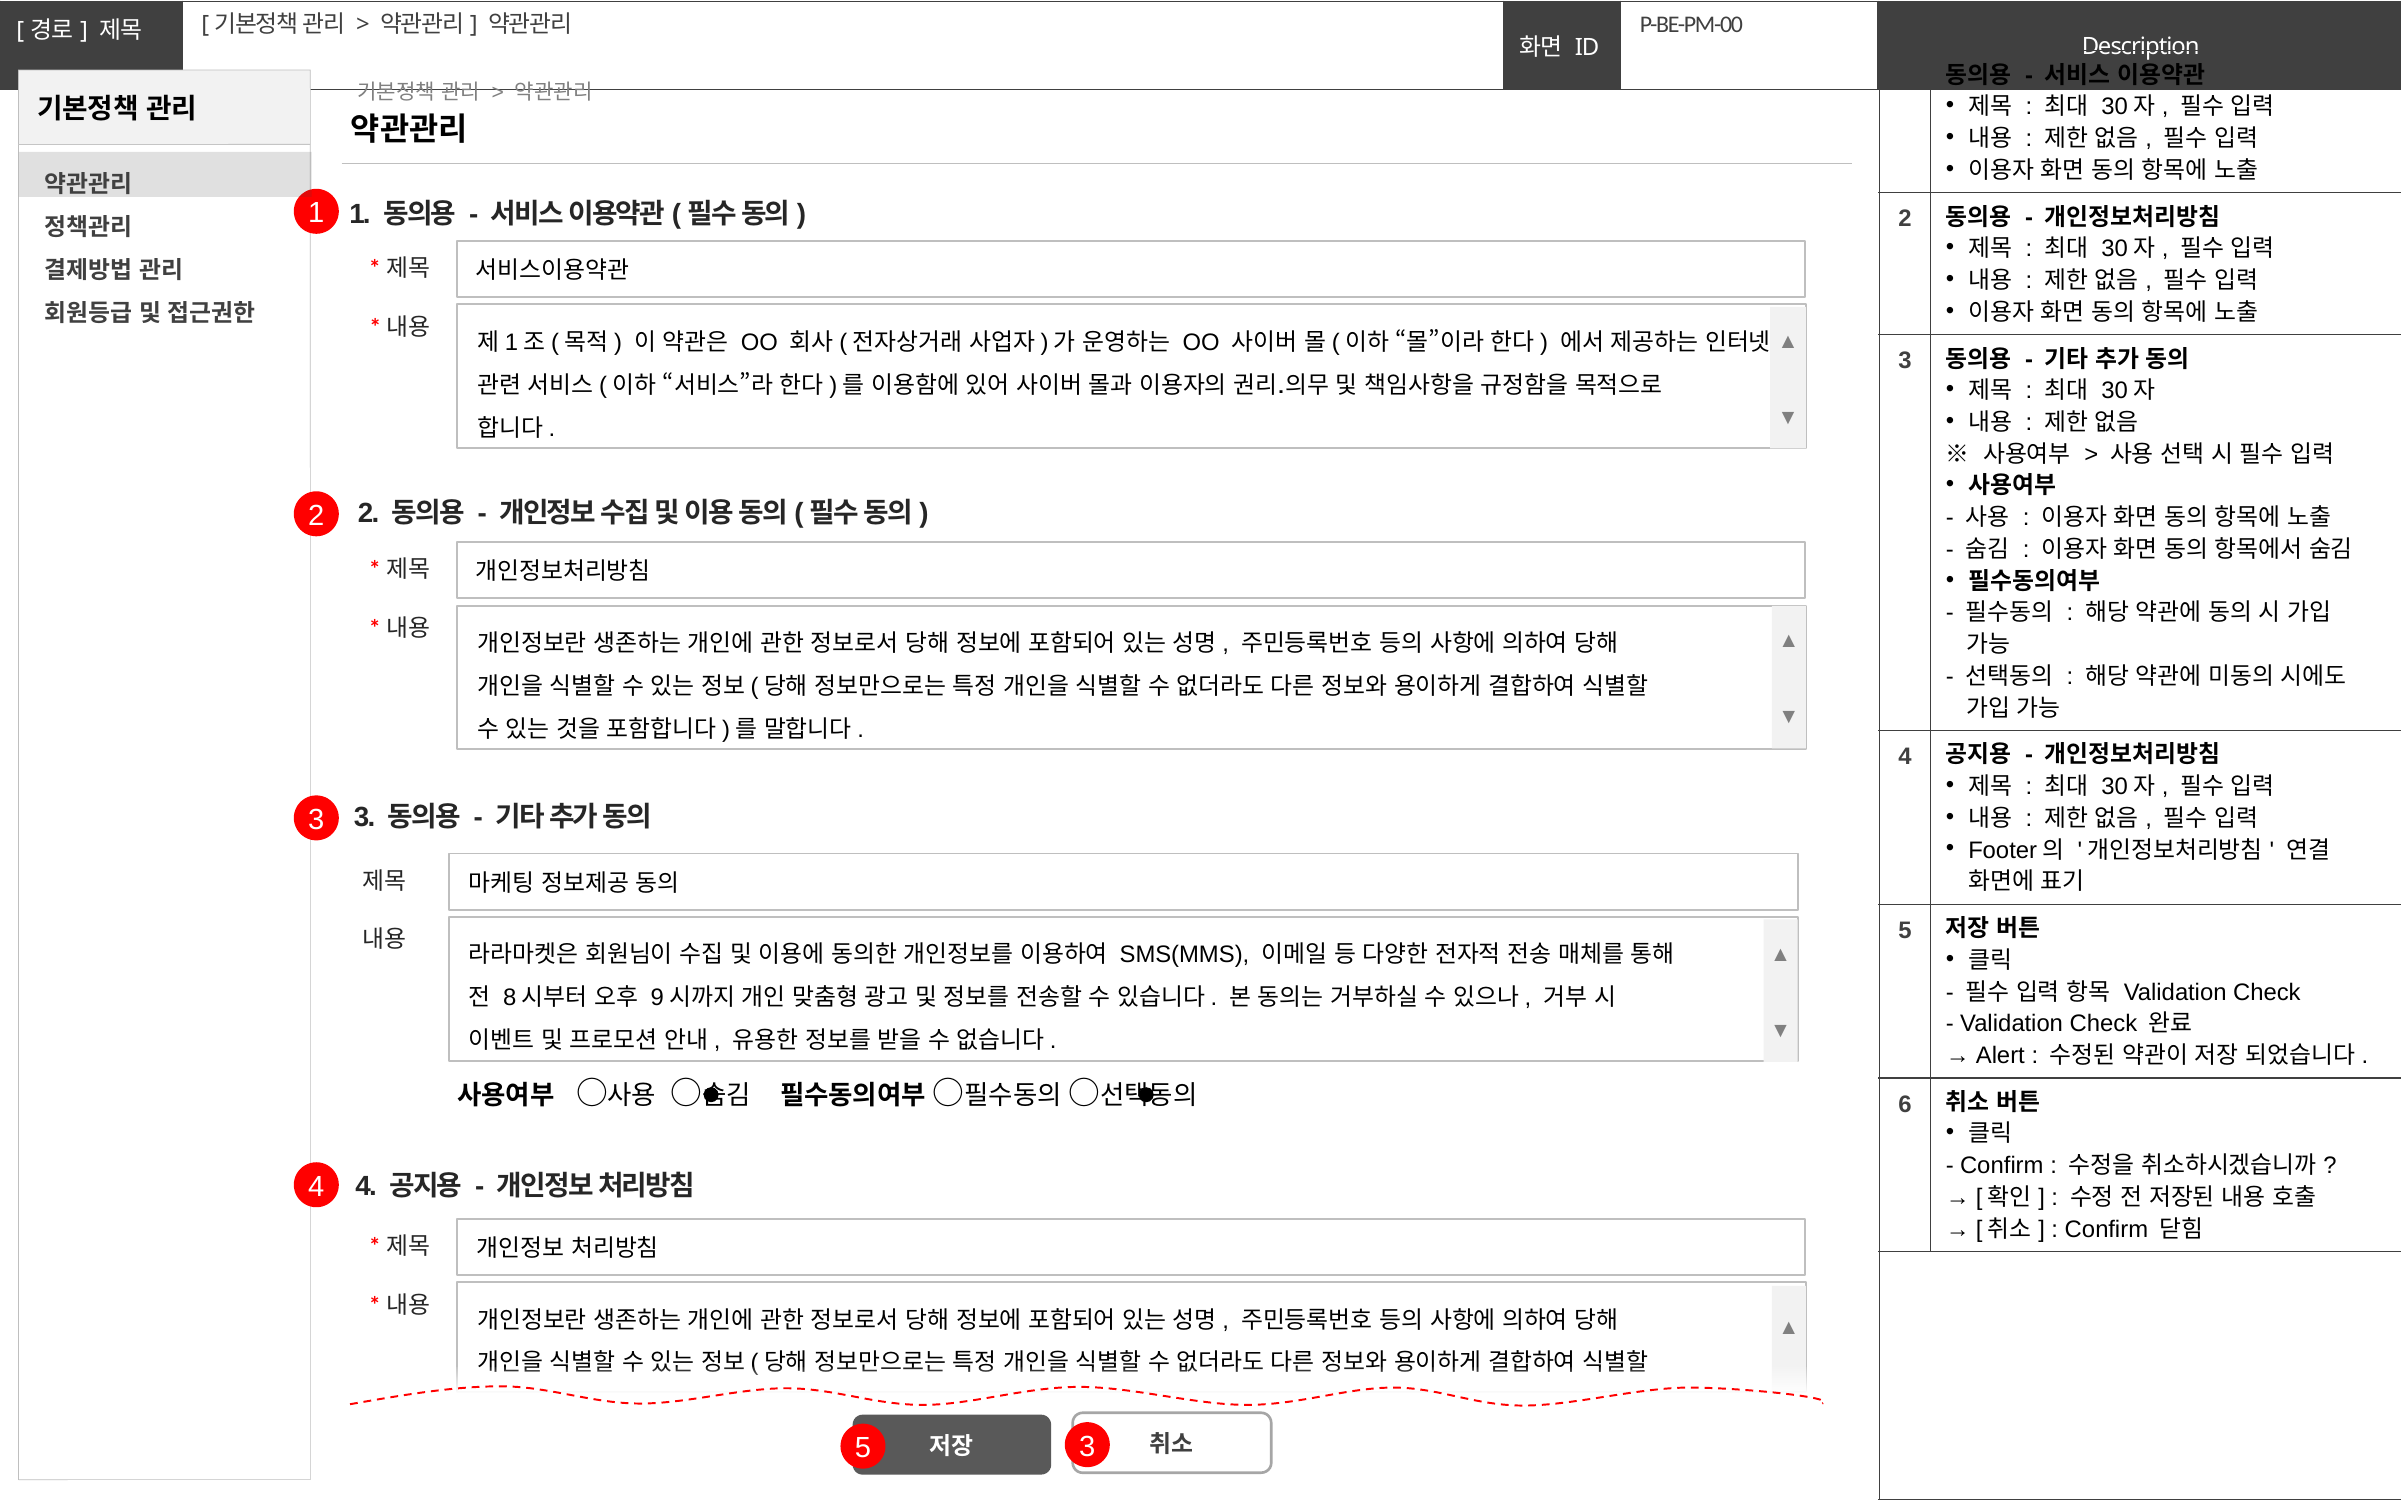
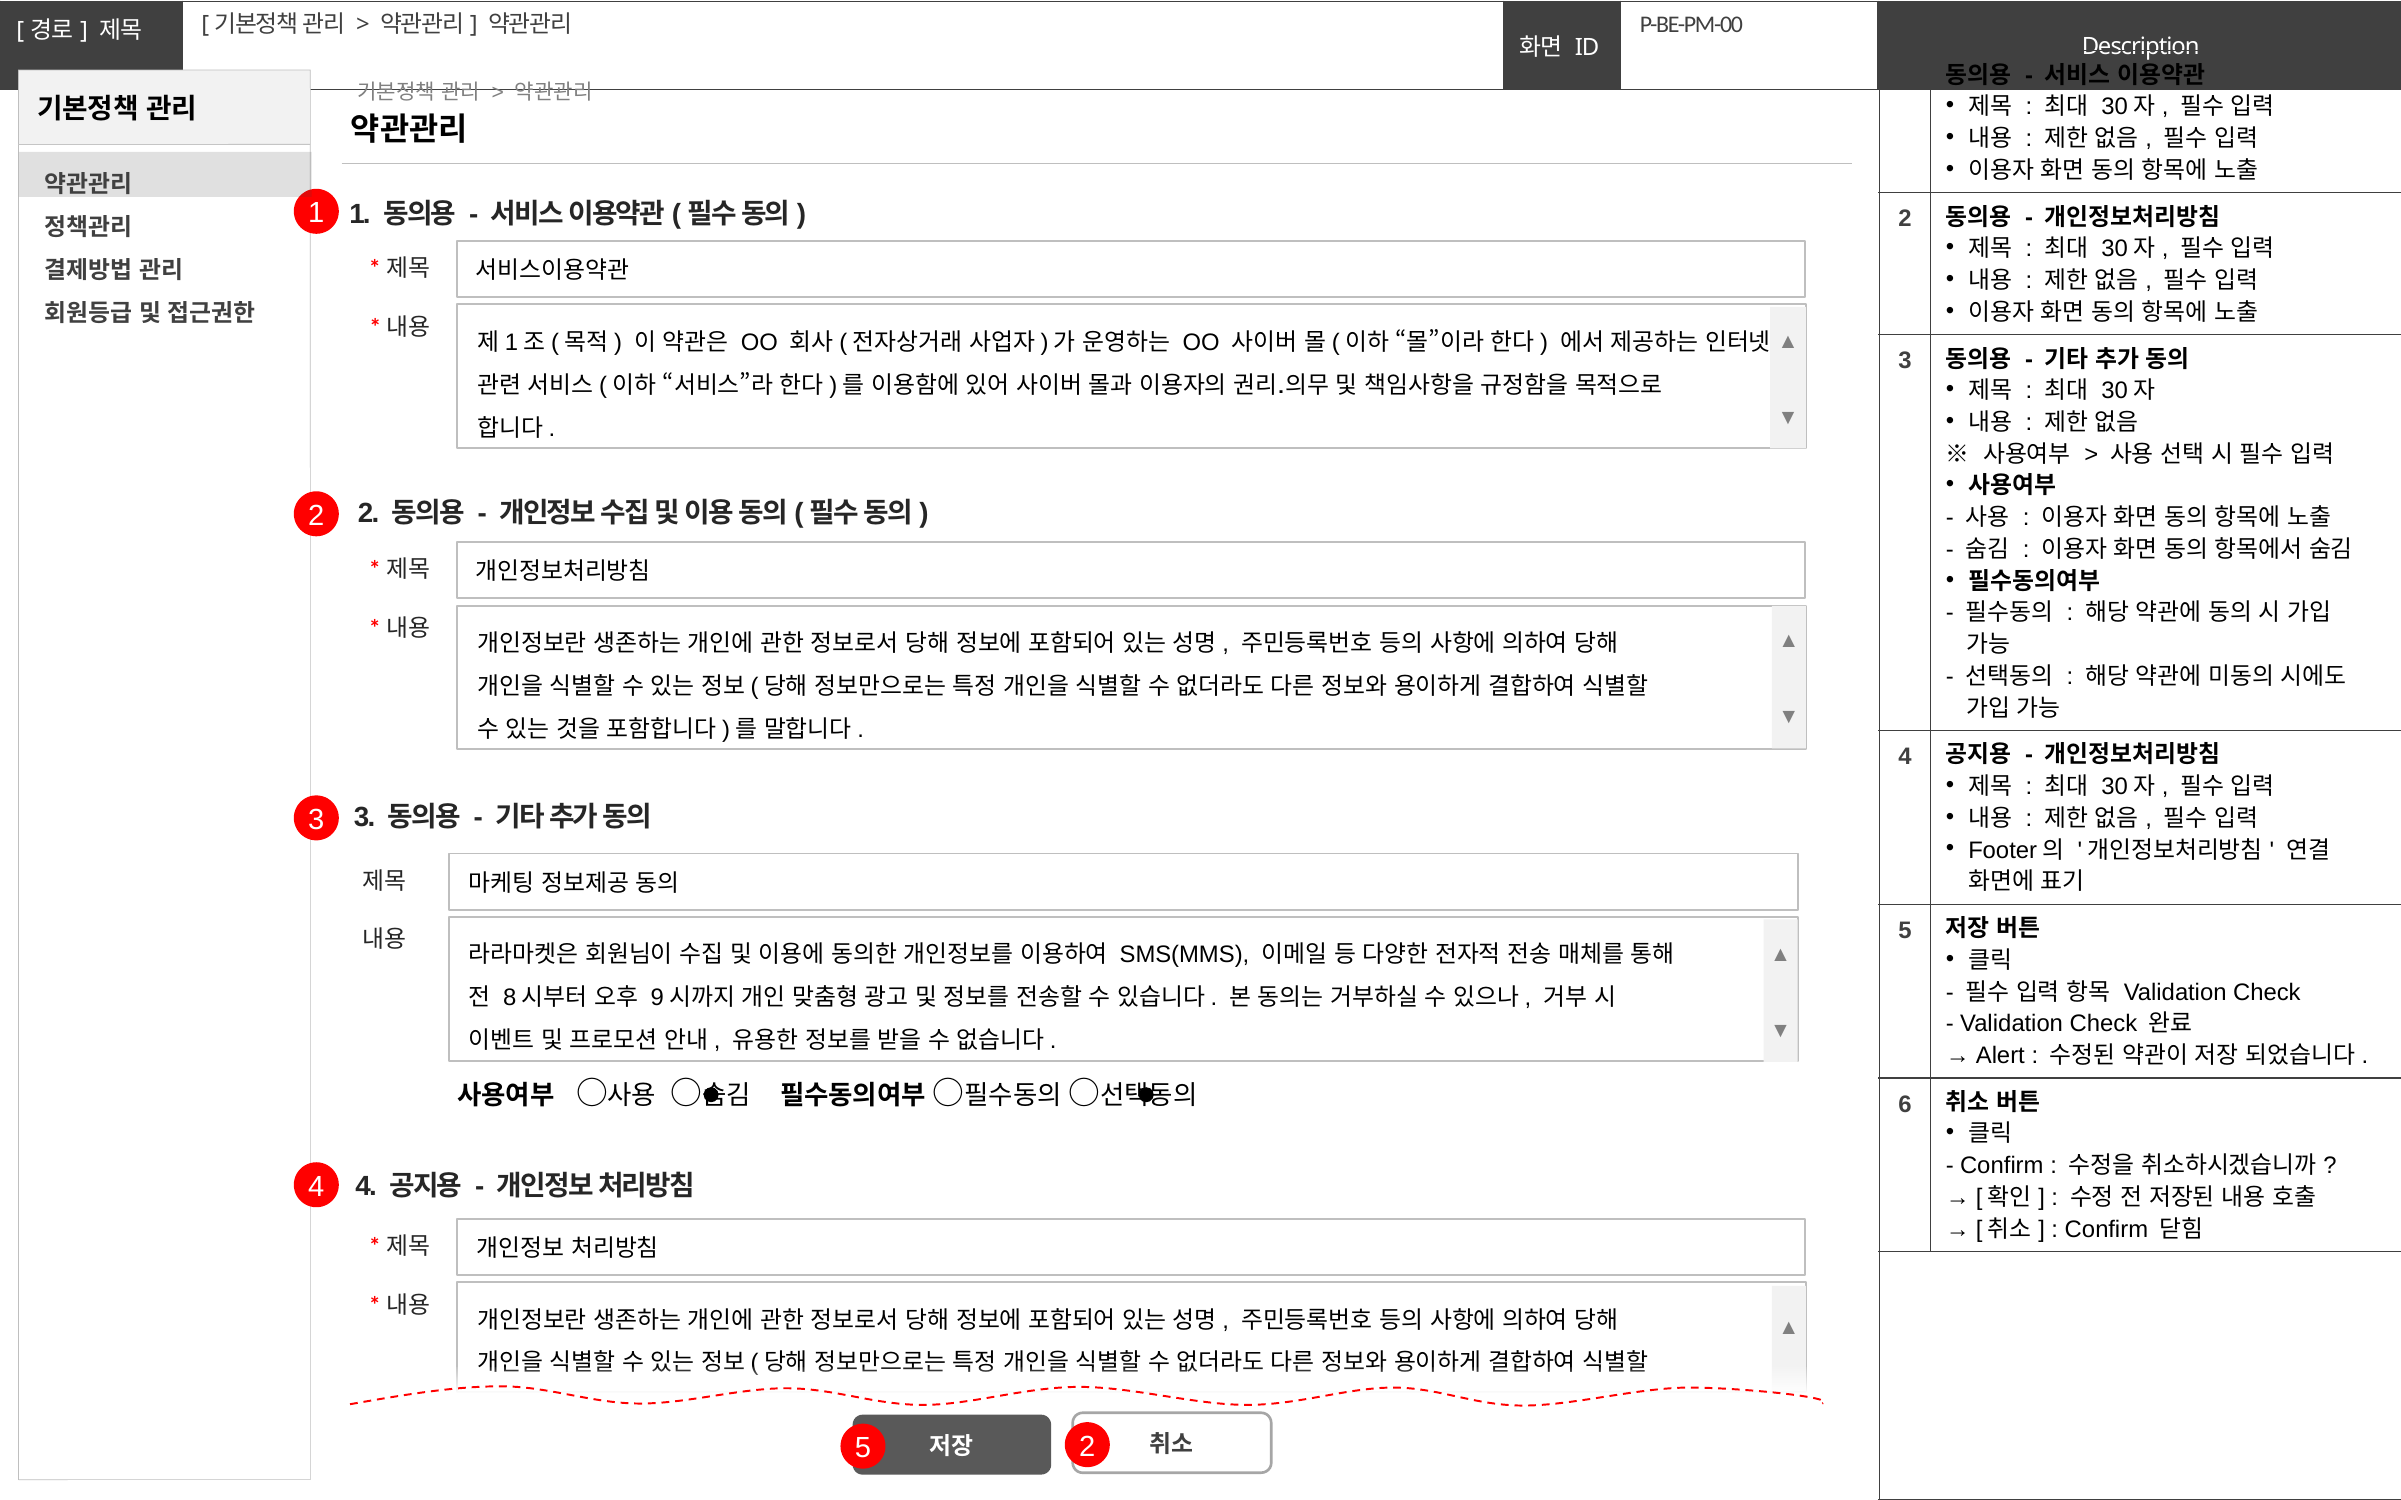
5 3: 3 -> 2 (1087, 1447)
